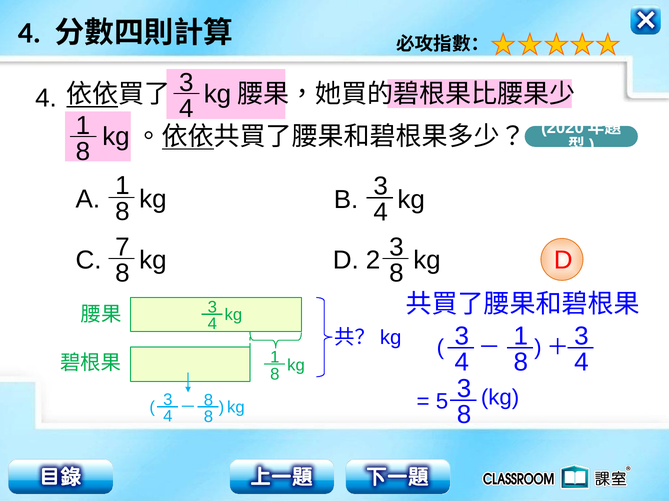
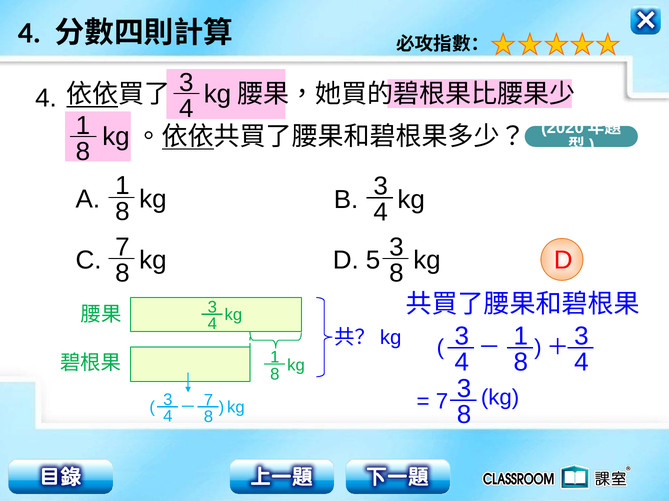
2: 2 -> 5 (373, 261)
5: 5 -> 7 (442, 402)
8: 8 -> 7 (209, 401)
